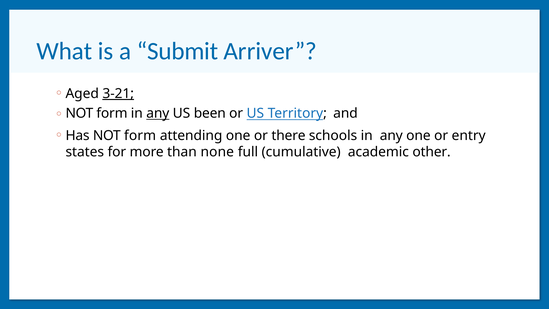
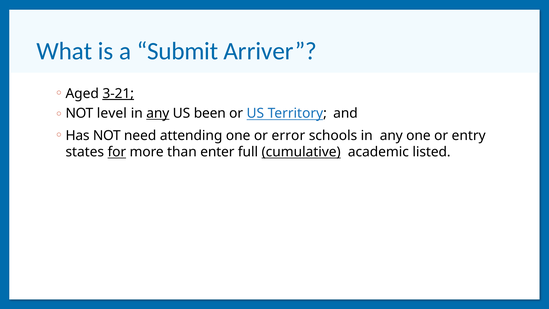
form: form -> level (112, 113)
Has NOT form: form -> need (140, 136)
there: there -> error (288, 136)
for underline: none -> present (117, 152)
none: none -> enter (217, 152)
cumulative underline: none -> present (301, 152)
other: other -> listed (432, 152)
